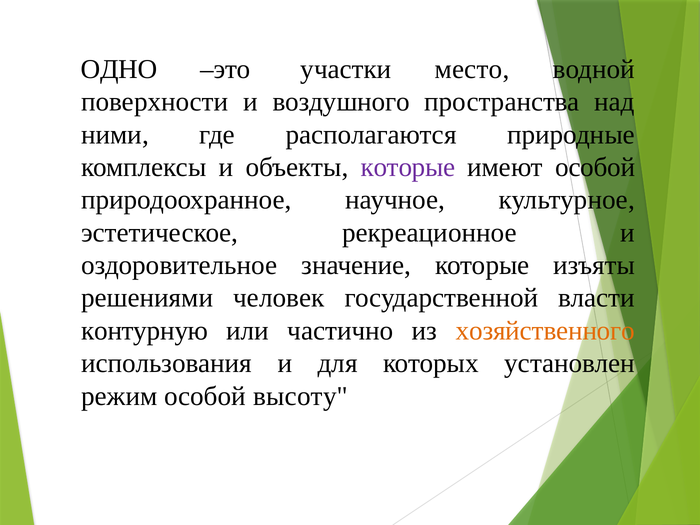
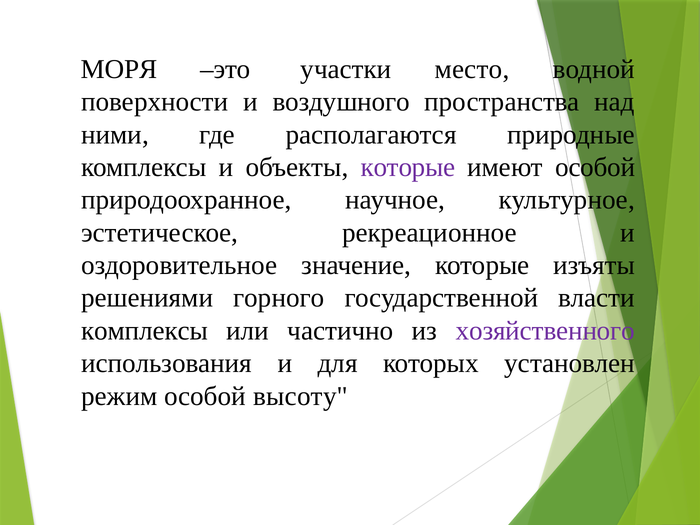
ОДНО: ОДНО -> МОРЯ (119, 69)
человек: человек -> горного (279, 298)
контурную: контурную -> комплексы (145, 331)
хозяйственного colour: orange -> purple (545, 331)
